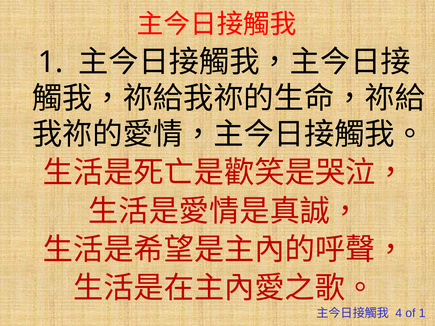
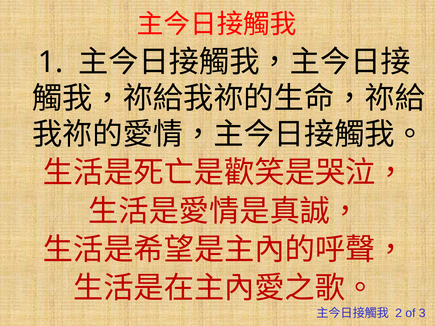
4: 4 -> 2 (399, 313)
of 1: 1 -> 3 (422, 313)
